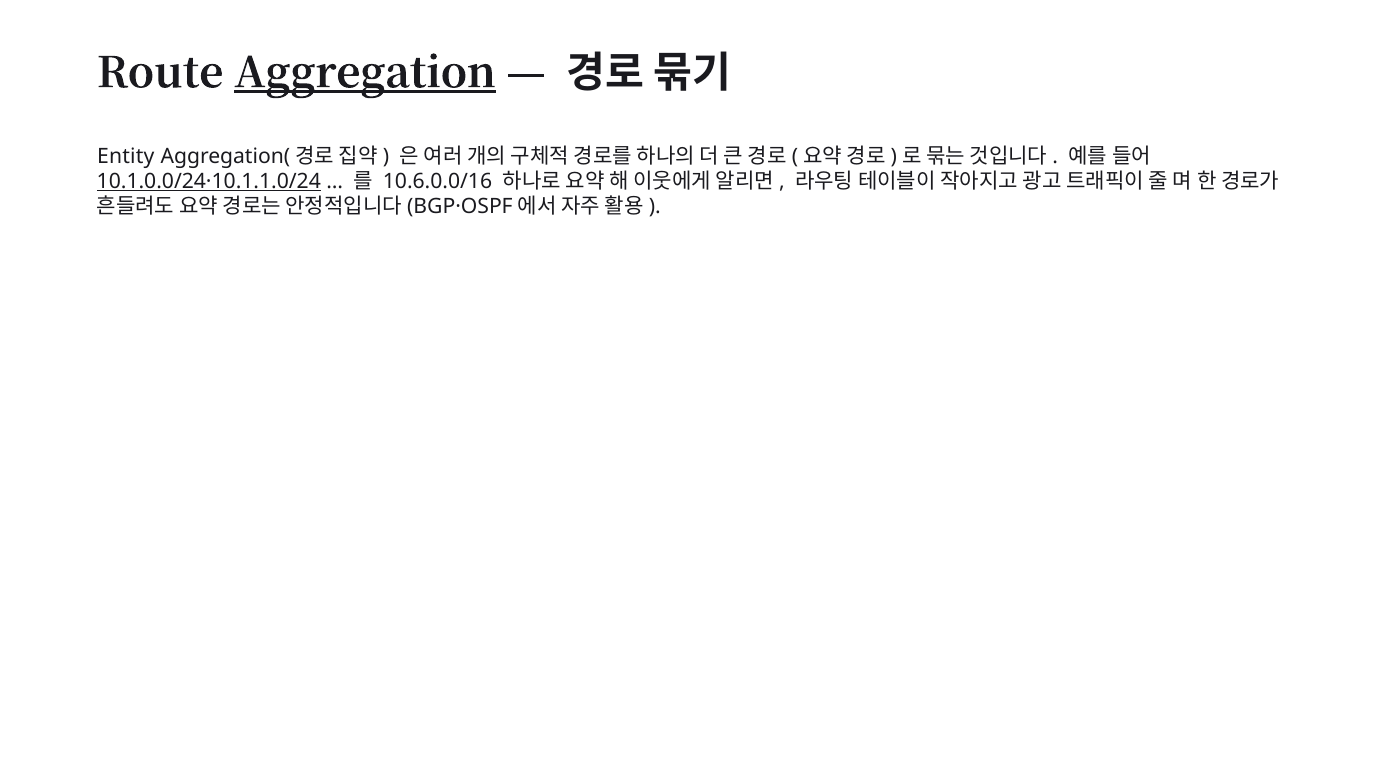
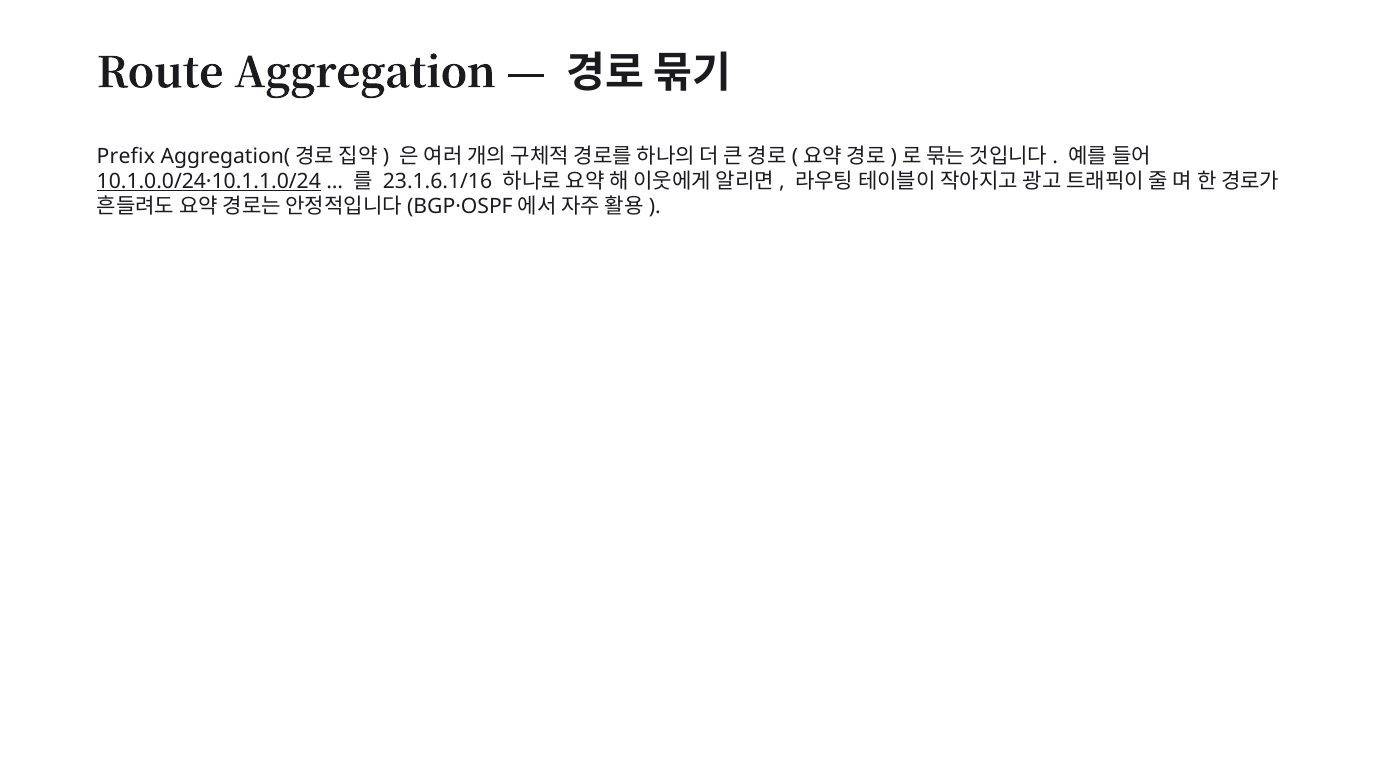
Aggregation underline: present -> none (365, 73)
Entity: Entity -> Prefix (126, 156)
10.6.0.0/16: 10.6.0.0/16 -> 23.1.6.1/16 (438, 181)
